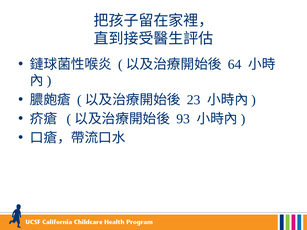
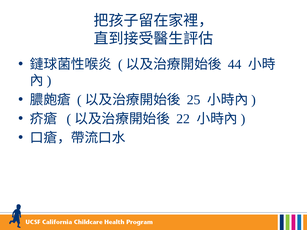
64: 64 -> 44 (235, 64)
23: 23 -> 25 (194, 100)
93: 93 -> 22 (183, 119)
